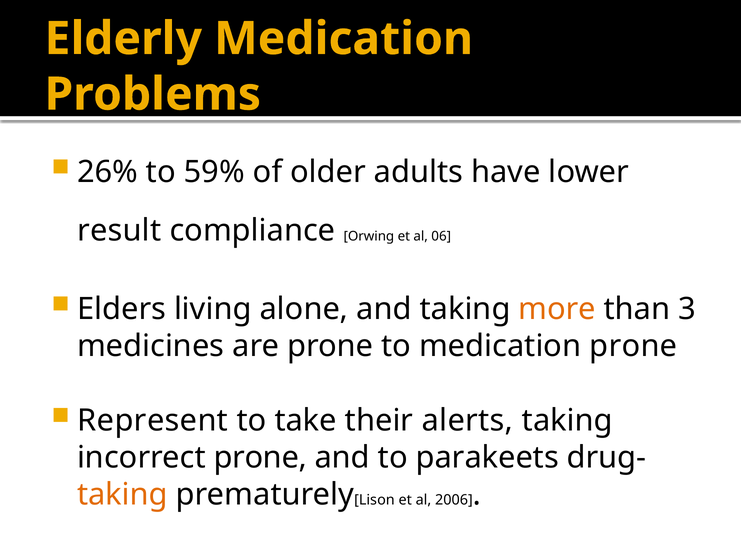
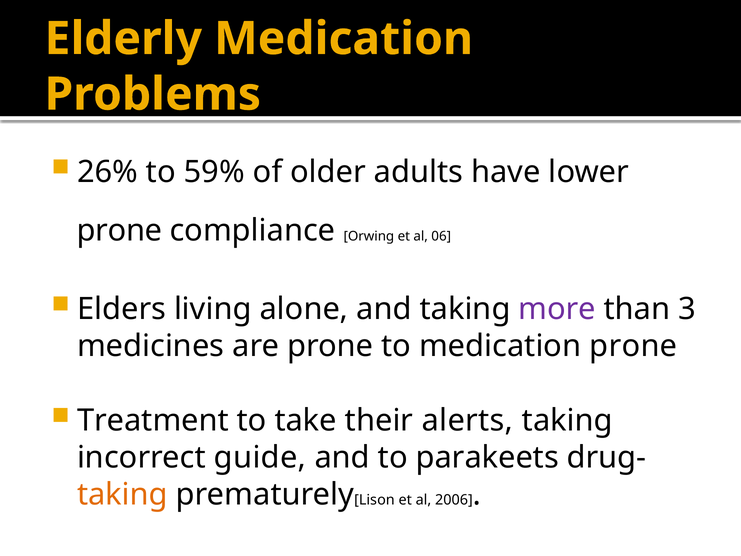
result: result -> prone (119, 231)
more colour: orange -> purple (557, 309)
Represent: Represent -> Treatment (153, 420)
incorrect prone: prone -> guide (260, 457)
